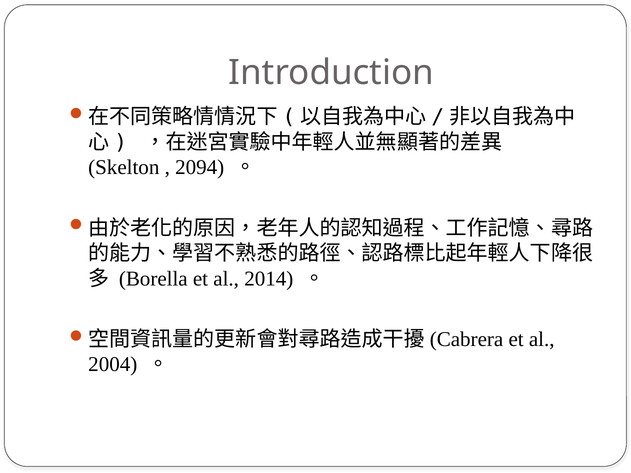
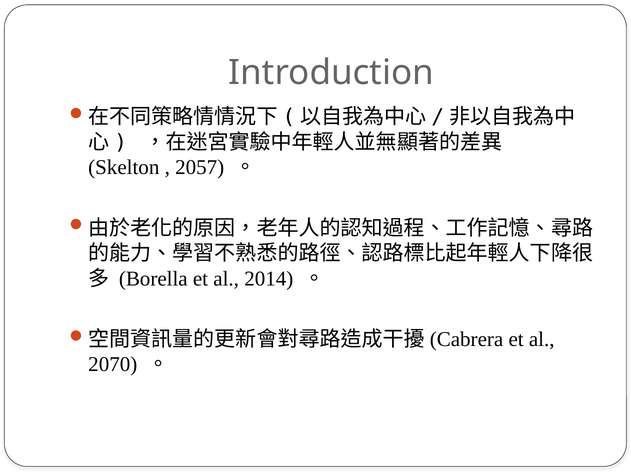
2094: 2094 -> 2057 (200, 168)
2004: 2004 -> 2070 (113, 365)
